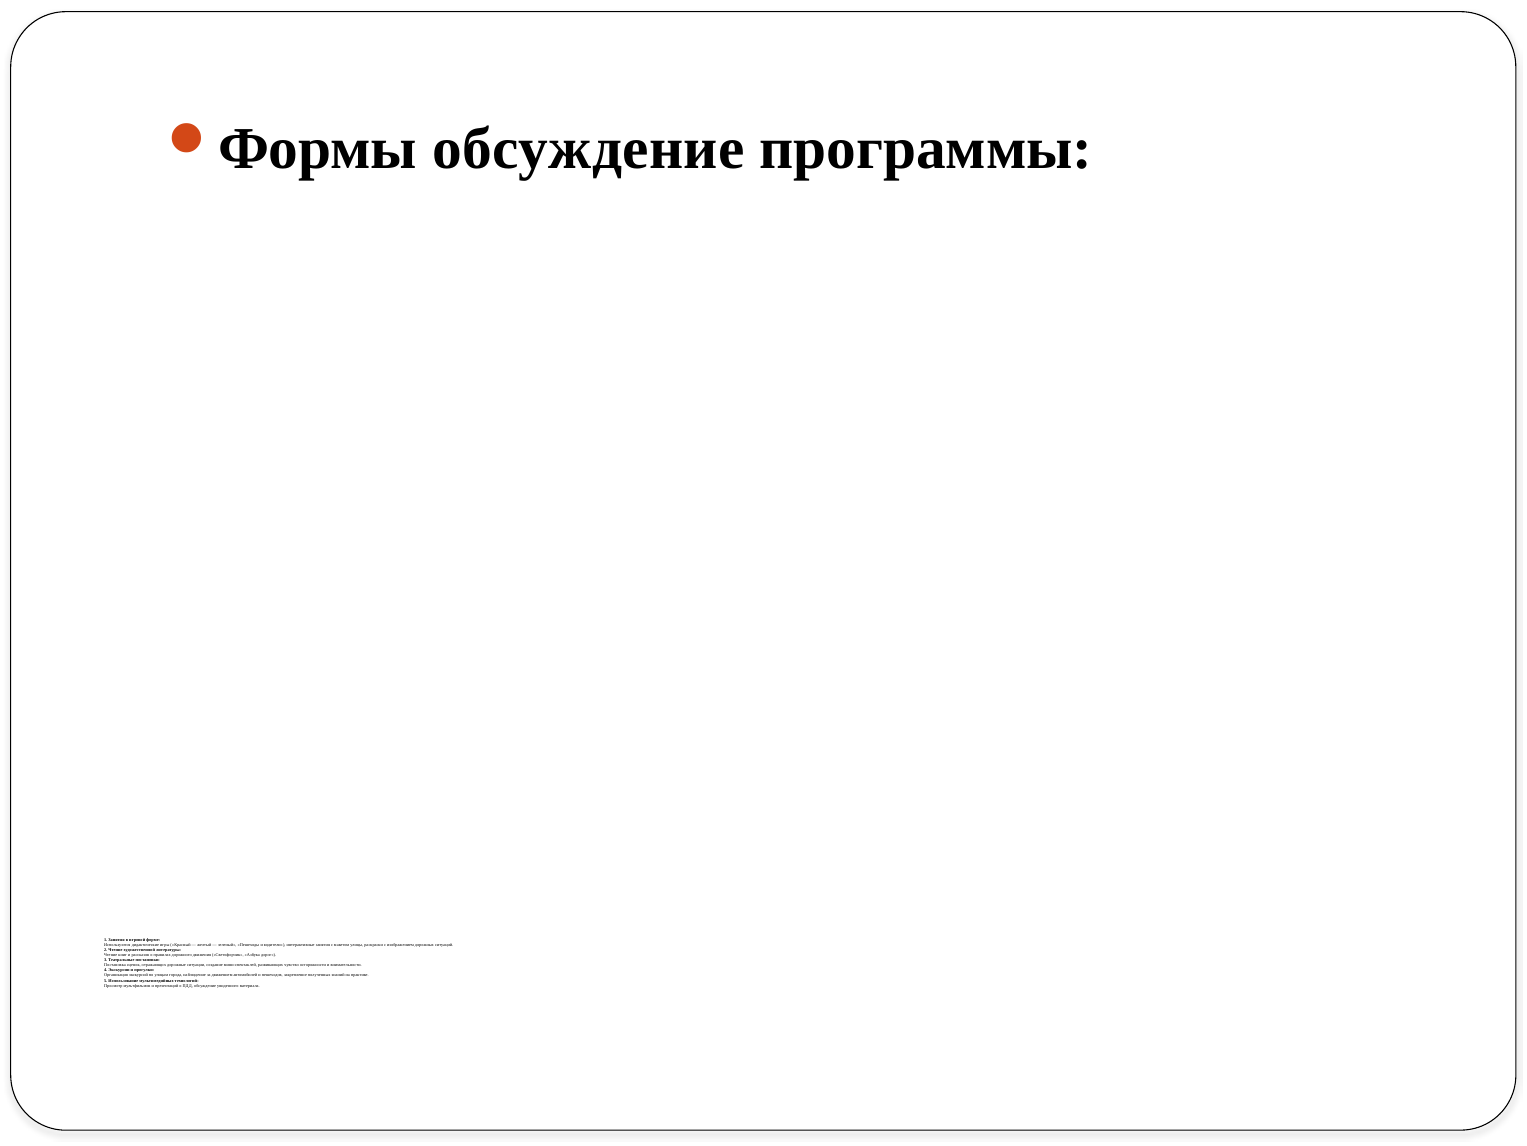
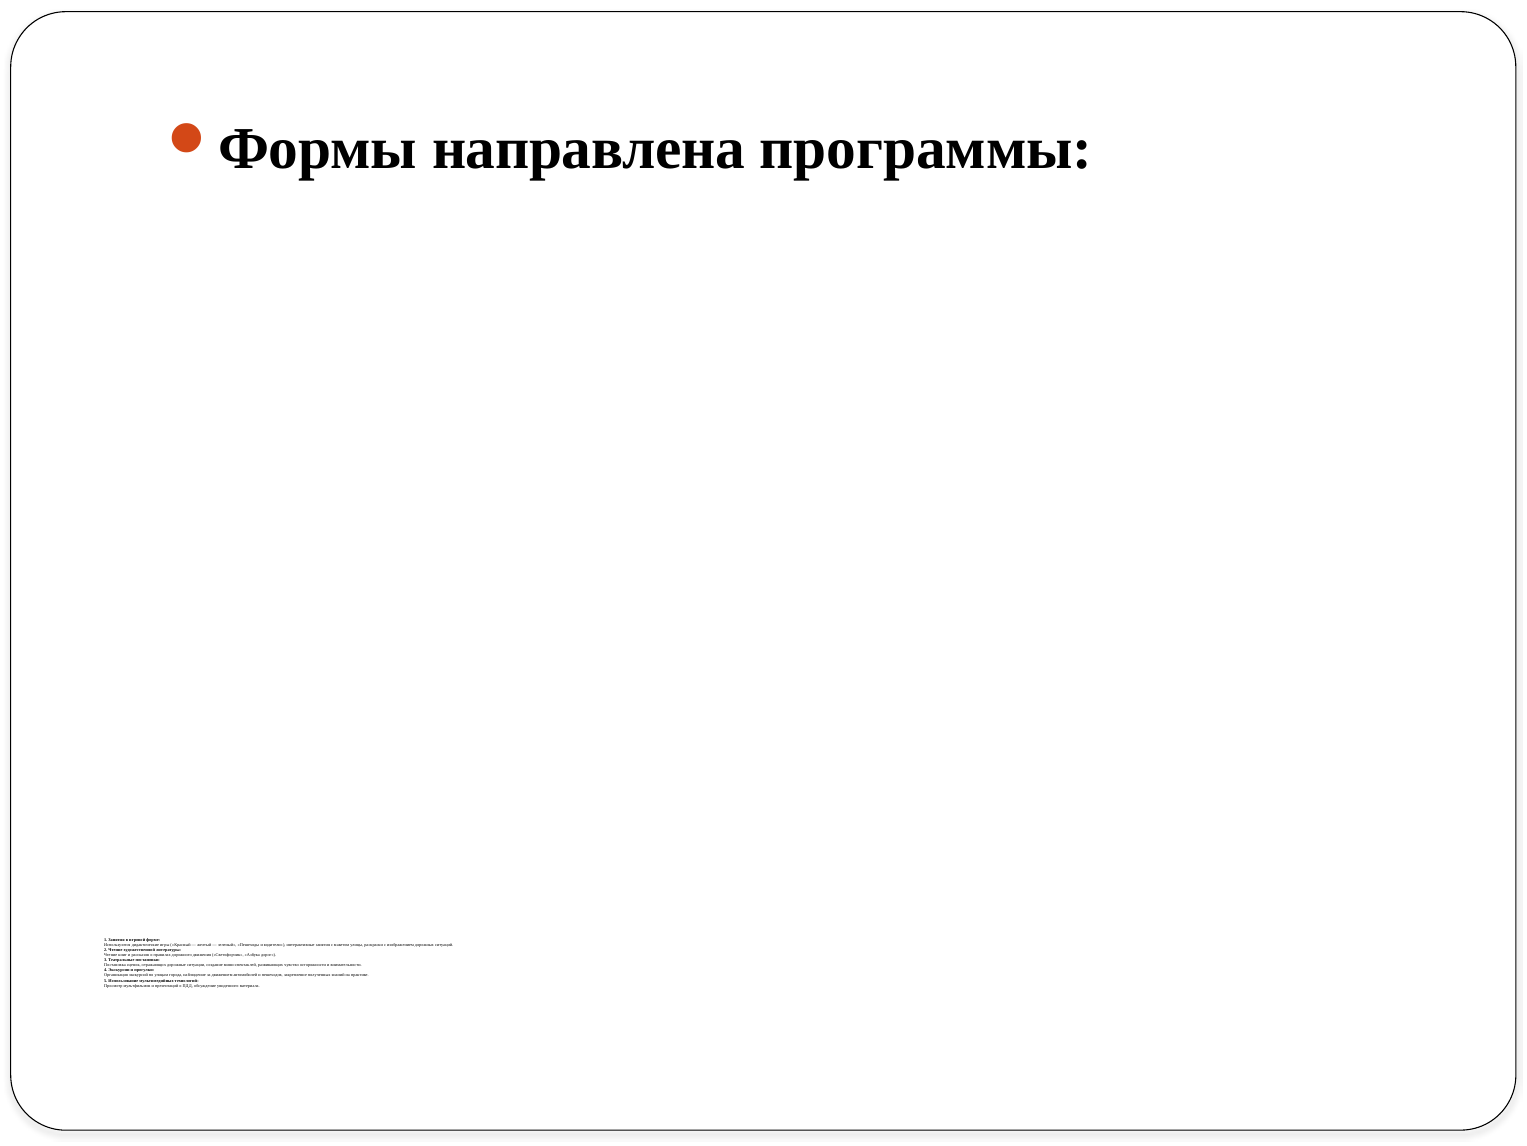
обсуждение: обсуждение -> направлена (589, 149)
